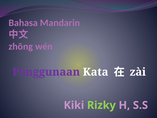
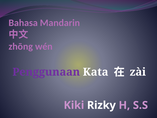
Rizky colour: light green -> white (101, 105)
